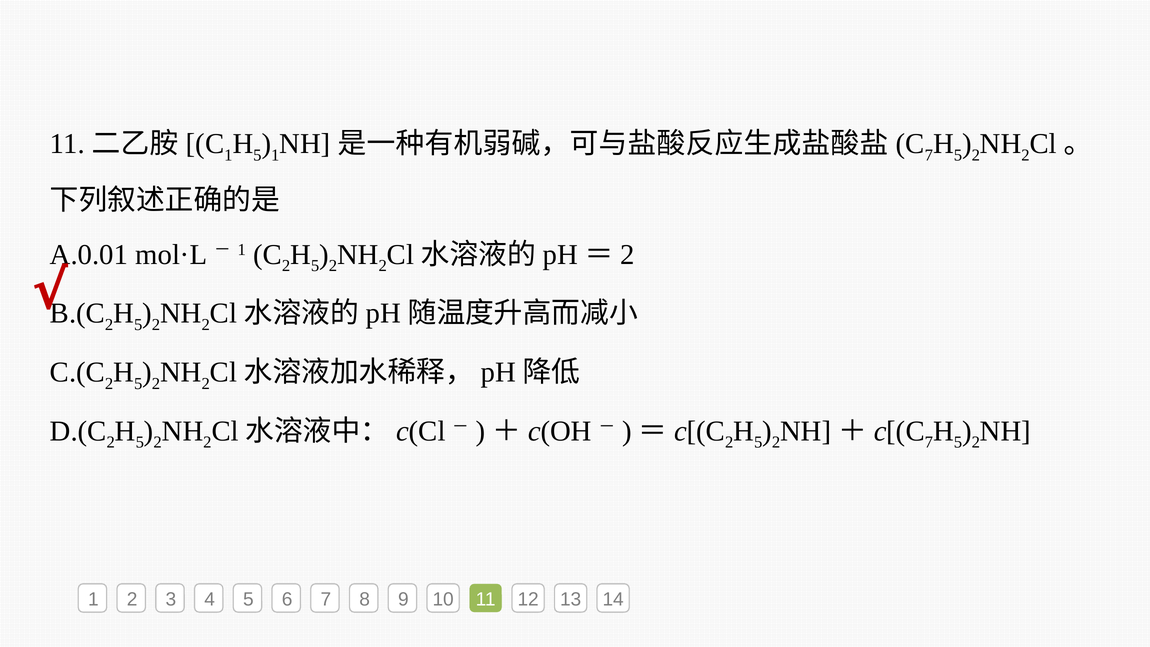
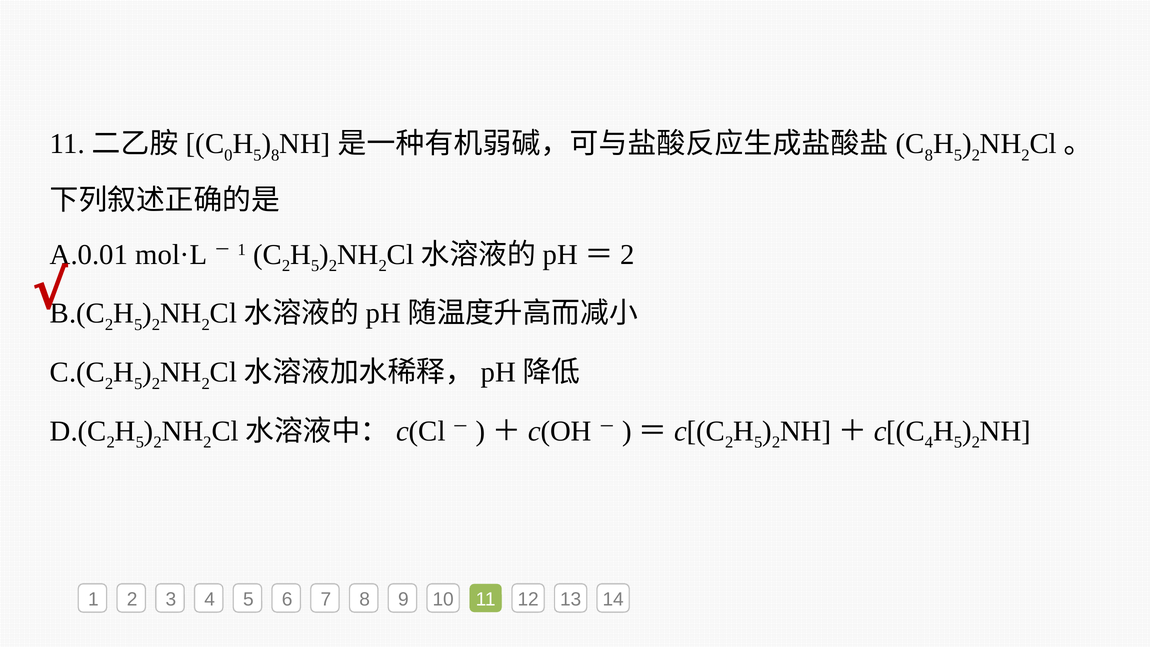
1: 1 -> 0 (228, 155)
1: 1 -> 8 (275, 155)
7: 7 -> 8 (929, 155)
7: 7 -> 4 (929, 442)
